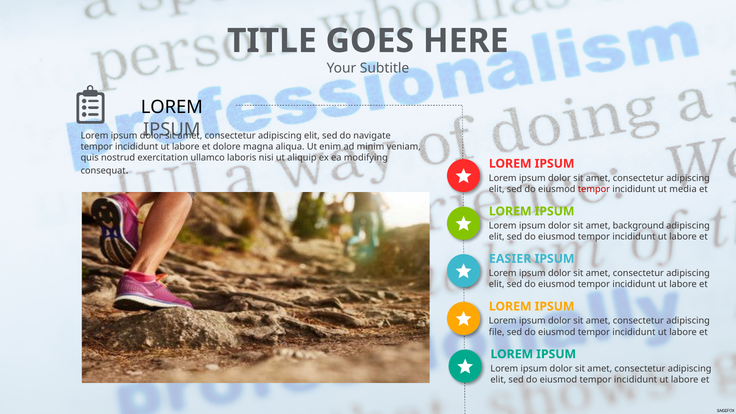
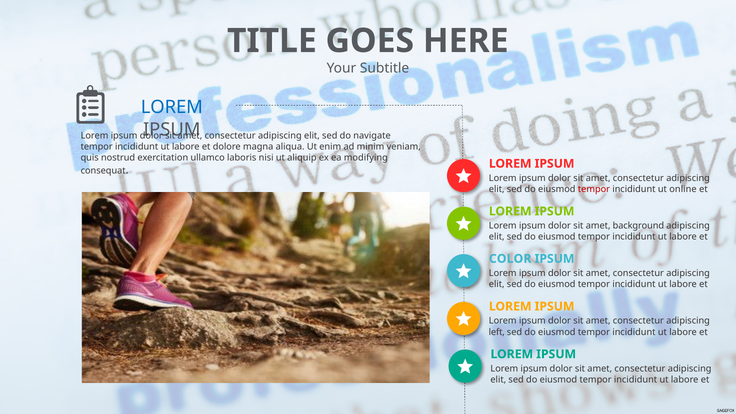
LOREM colour: black -> blue (172, 107)
media: media -> online (683, 189)
EASIER: EASIER -> COLOR (510, 259)
file: file -> left (497, 332)
